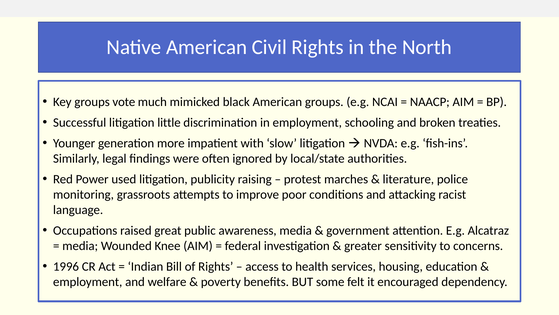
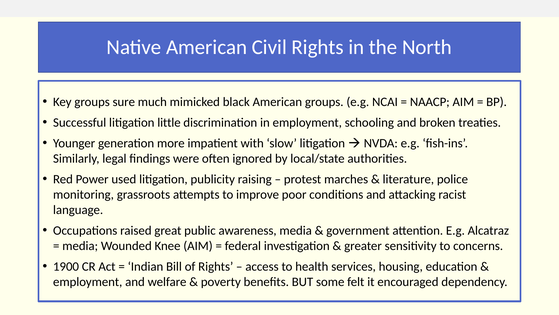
vote: vote -> sure (124, 102)
1996: 1996 -> 1900 (66, 266)
